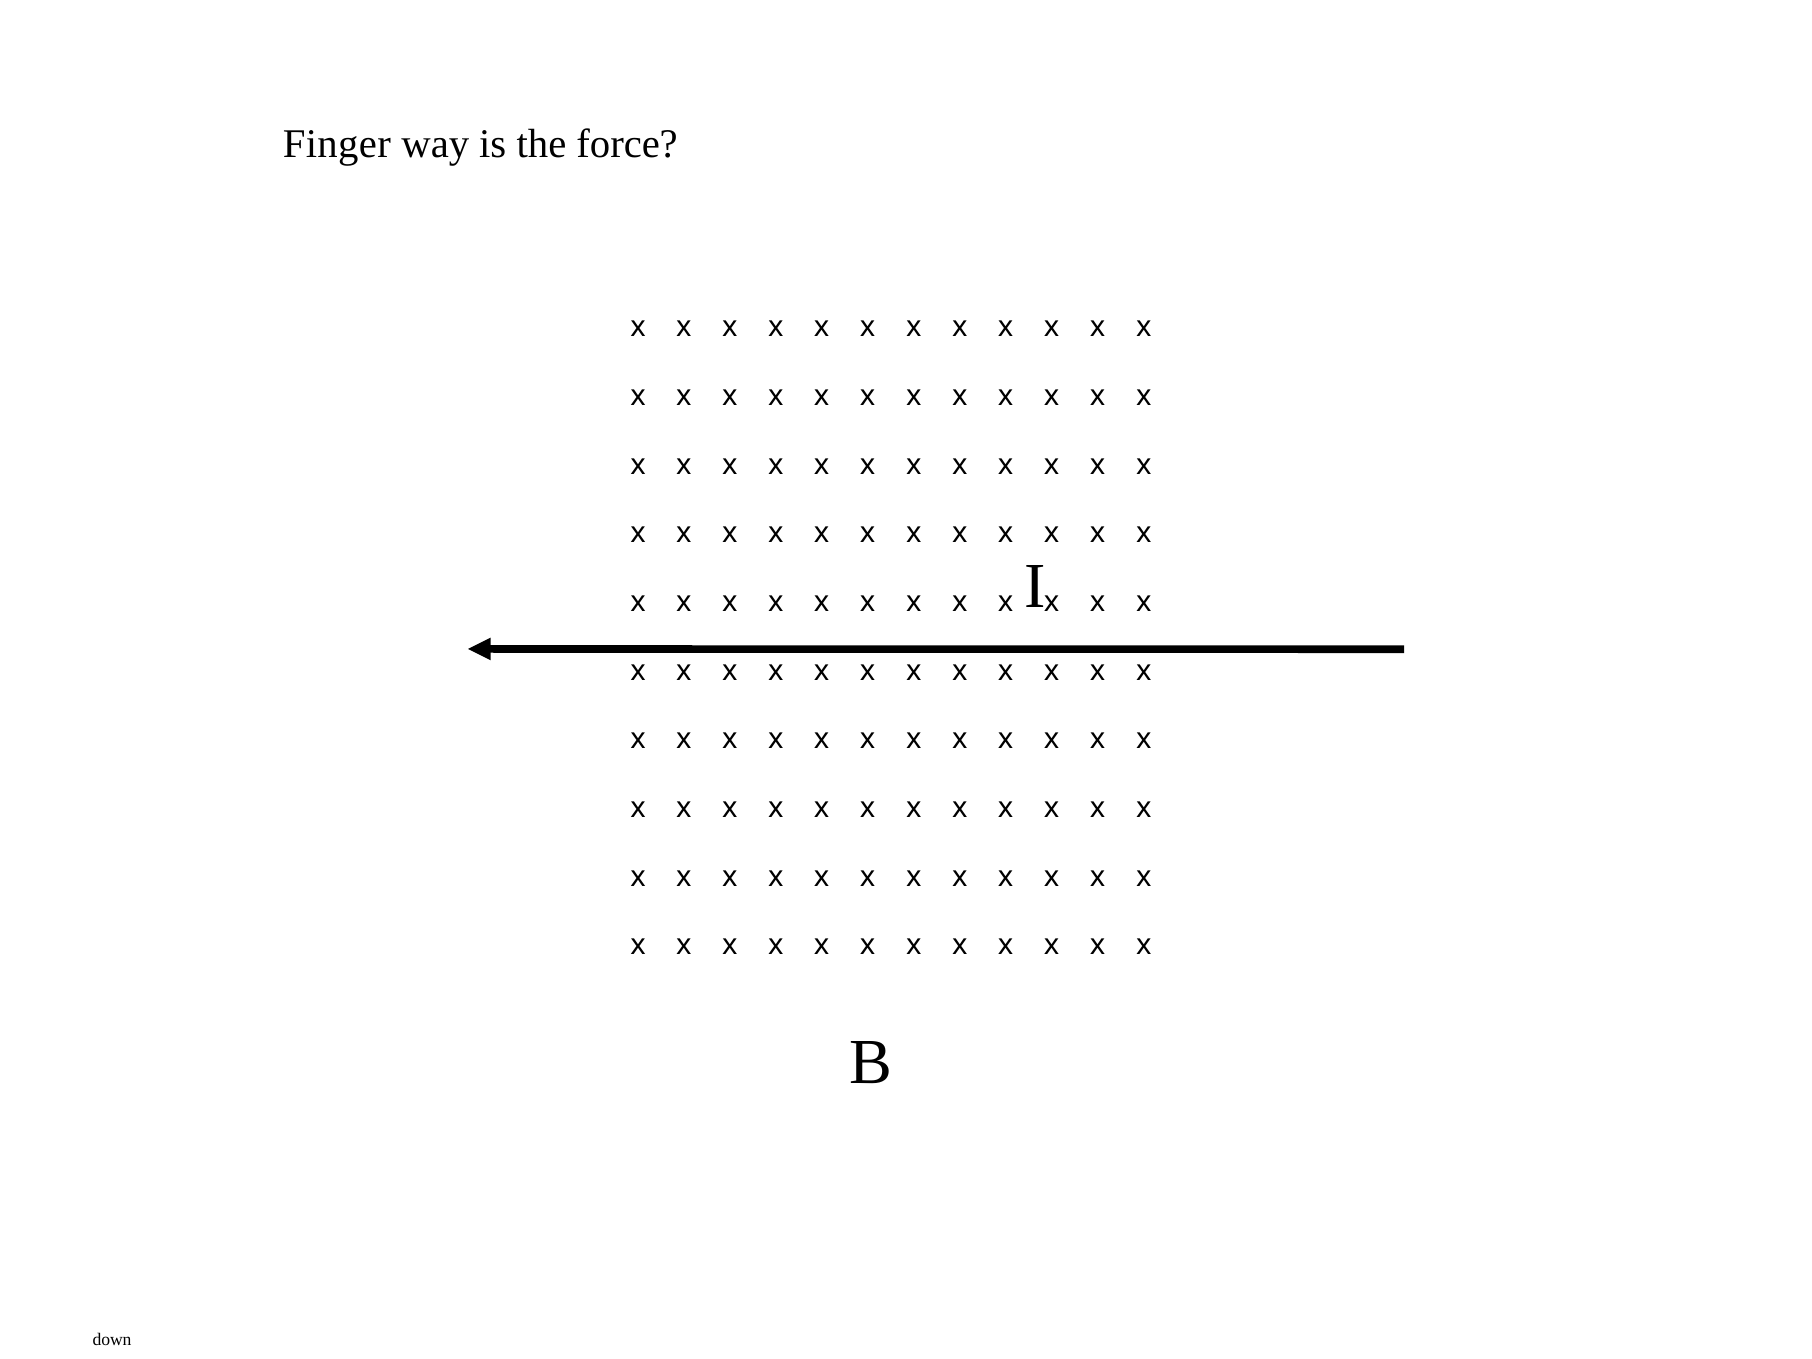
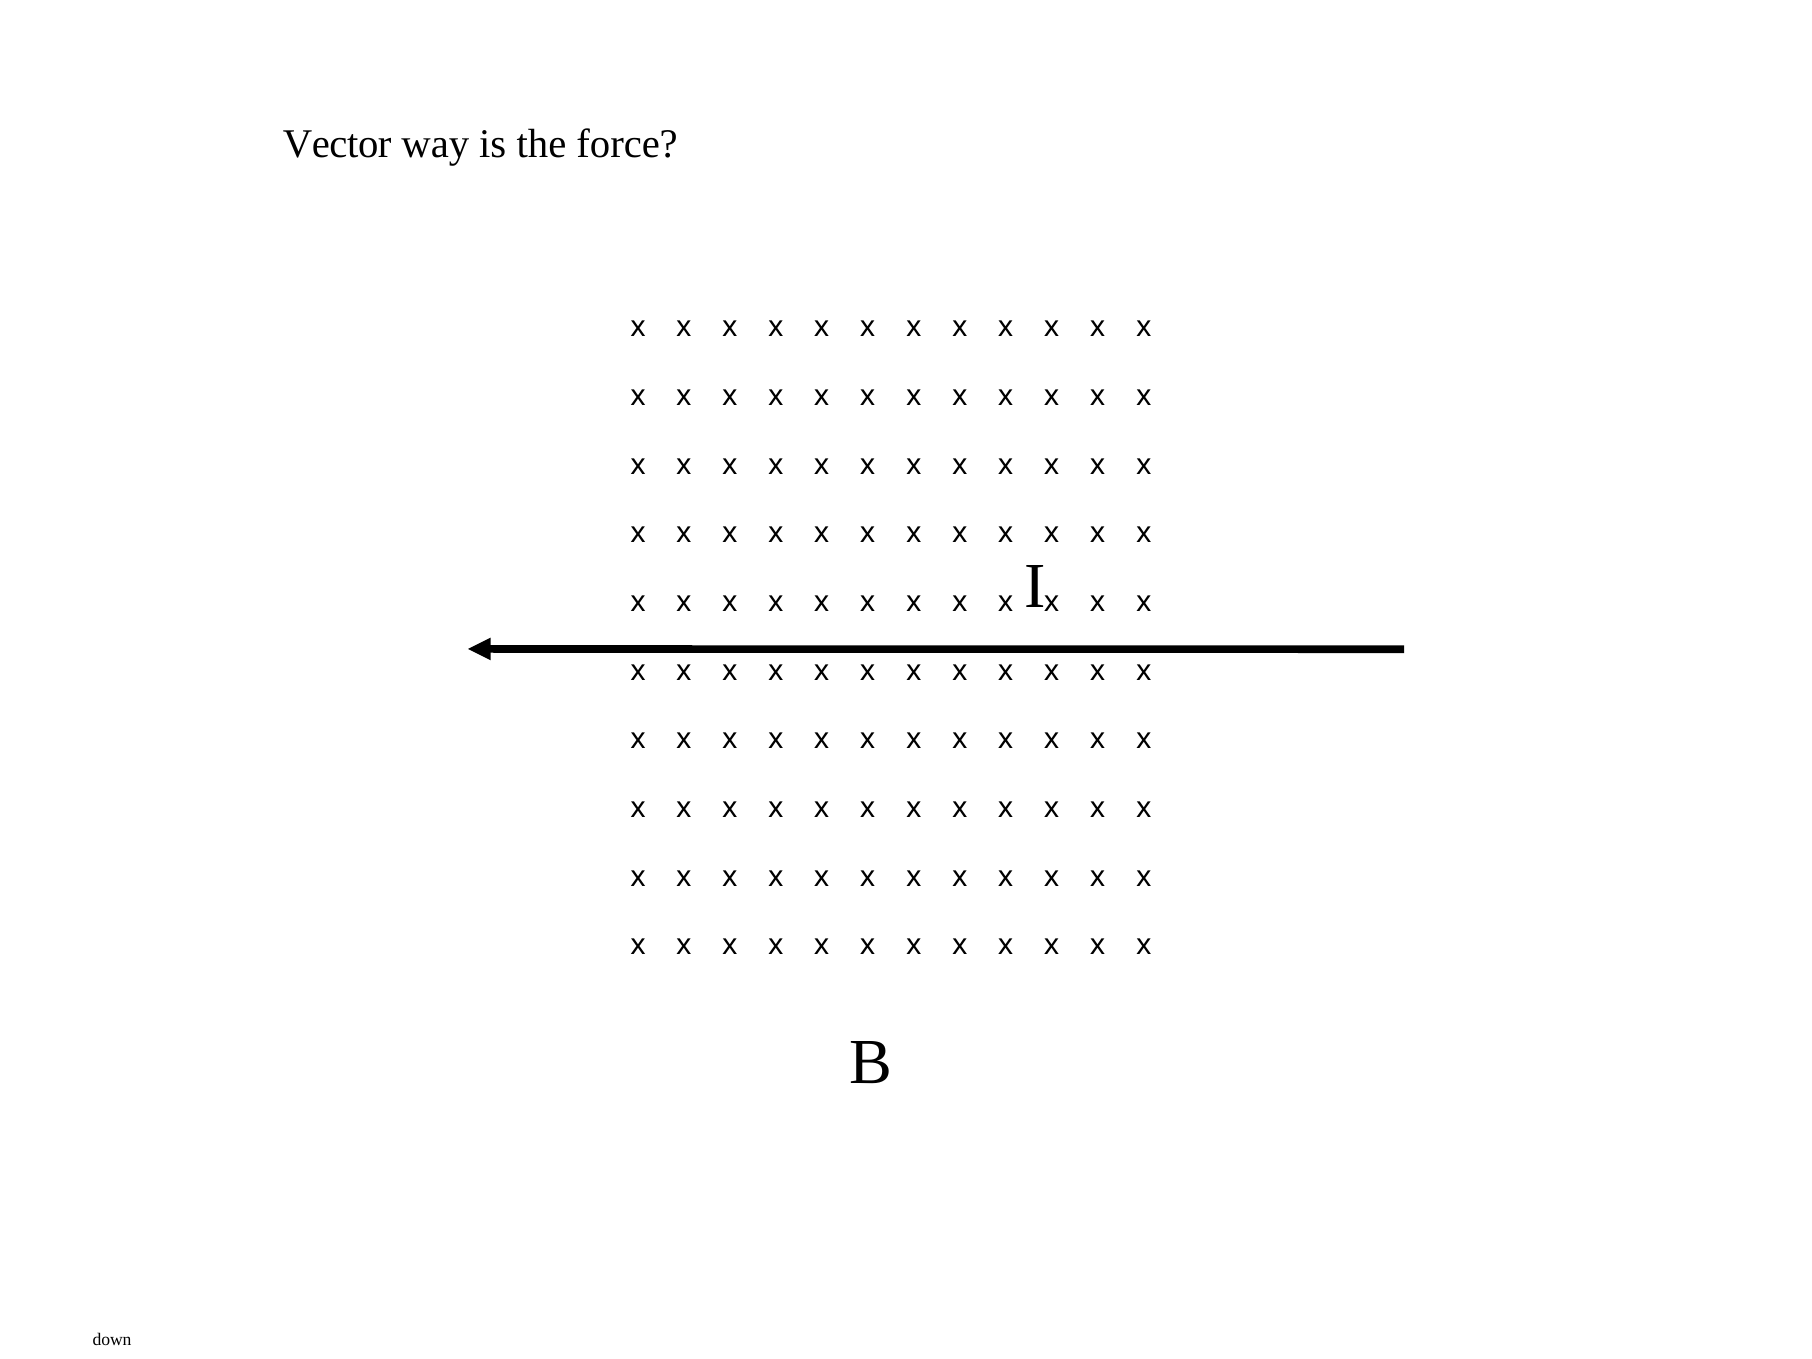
Finger: Finger -> Vector (337, 144)
